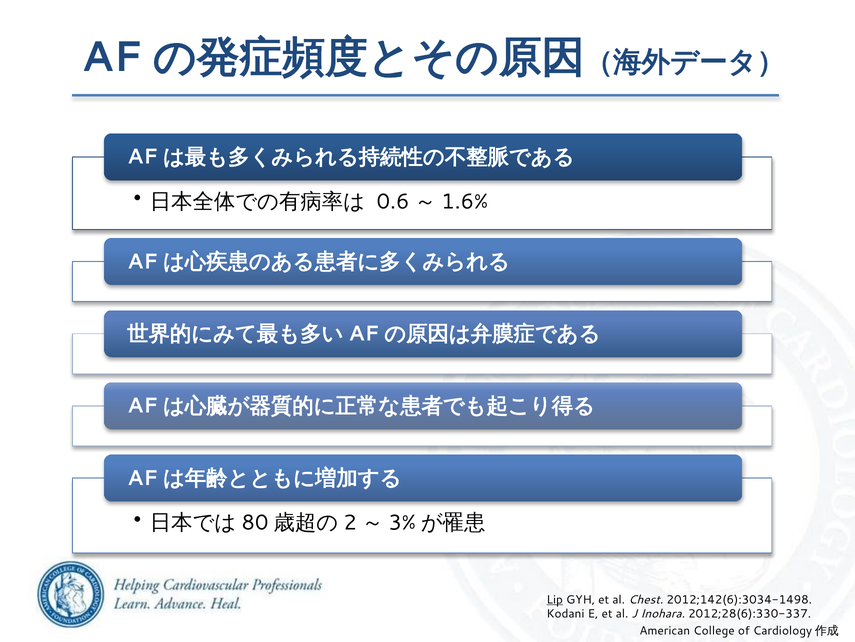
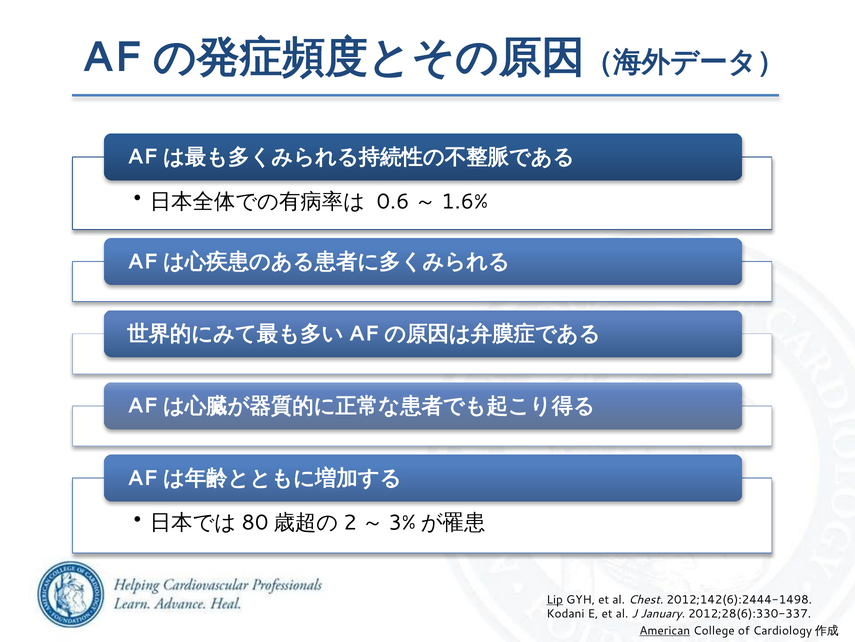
2012;142(6):3034-1498: 2012;142(6):3034-1498 -> 2012;142(6):2444-1498 (739, 599)
Inohara: Inohara -> January (663, 613)
American underline: none -> present (665, 630)
